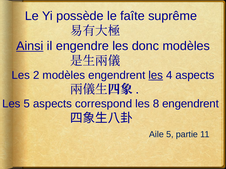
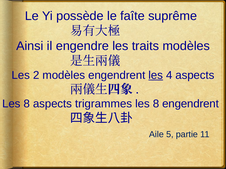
Ainsi underline: present -> none (30, 46)
donc: donc -> traits (145, 46)
5: 5 -> 8 (27, 104)
correspond: correspond -> trigrammes (104, 104)
